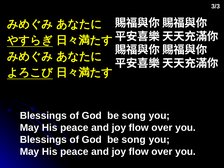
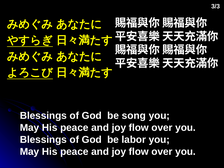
song: song -> labor (134, 140)
